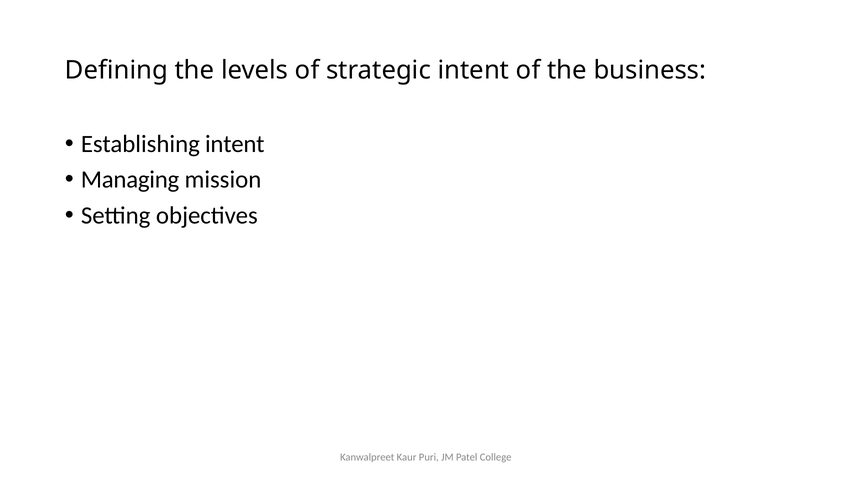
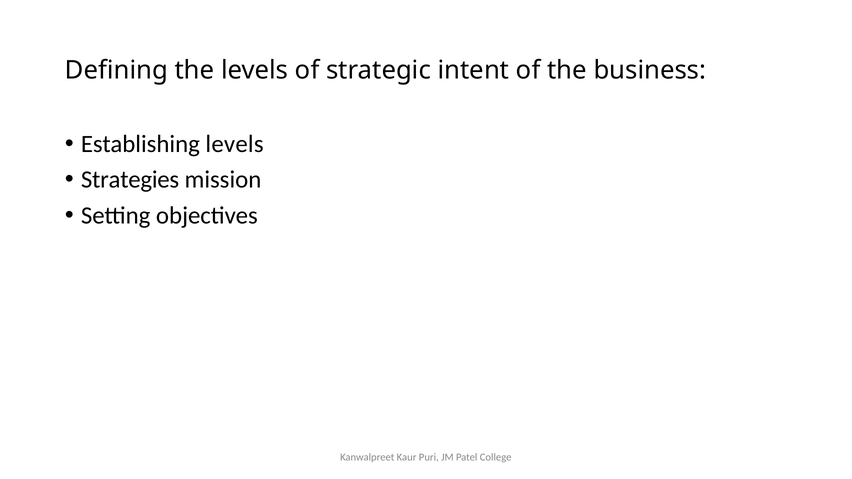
Establishing intent: intent -> levels (235, 144)
Managing: Managing -> Strategies (130, 180)
